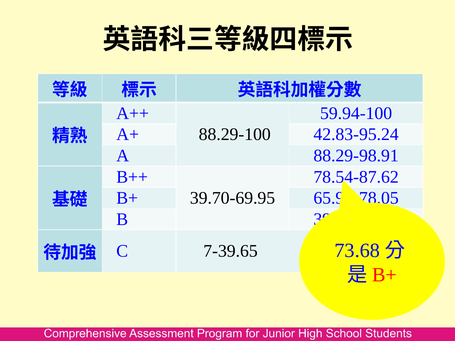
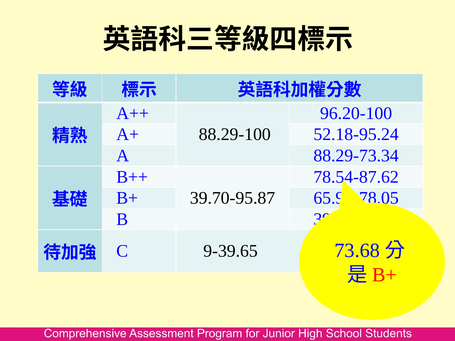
59.94-100: 59.94-100 -> 96.20-100 (356, 113)
42.83-95.24: 42.83-95.24 -> 52.18-95.24 (356, 135)
88.29-98.91: 88.29-98.91 -> 88.29-73.34 (356, 156)
39.70-69.95: 39.70-69.95 -> 39.70-95.87 (233, 198)
7-39.65: 7-39.65 -> 9-39.65 (231, 251)
